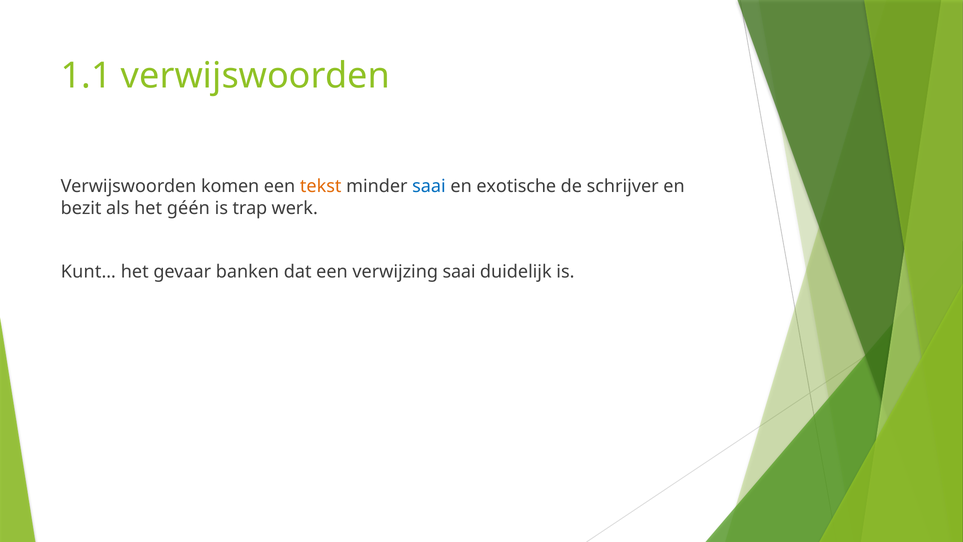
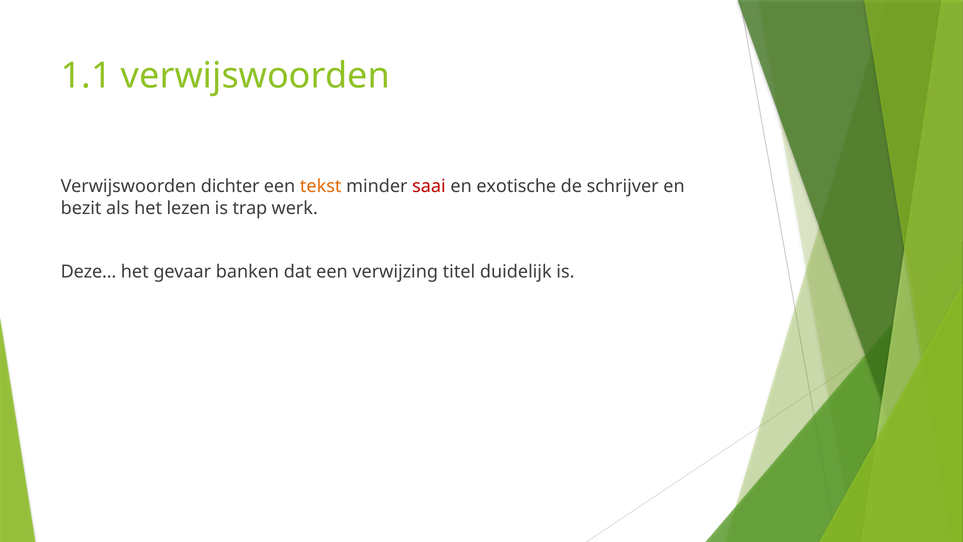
komen: komen -> dichter (230, 186)
saai colour: blue -> red (429, 186)
géén: géén -> lezen (189, 208)
Kunt…: Kunt… -> Deze… (89, 271)
verwijzing saai: saai -> titel (459, 271)
